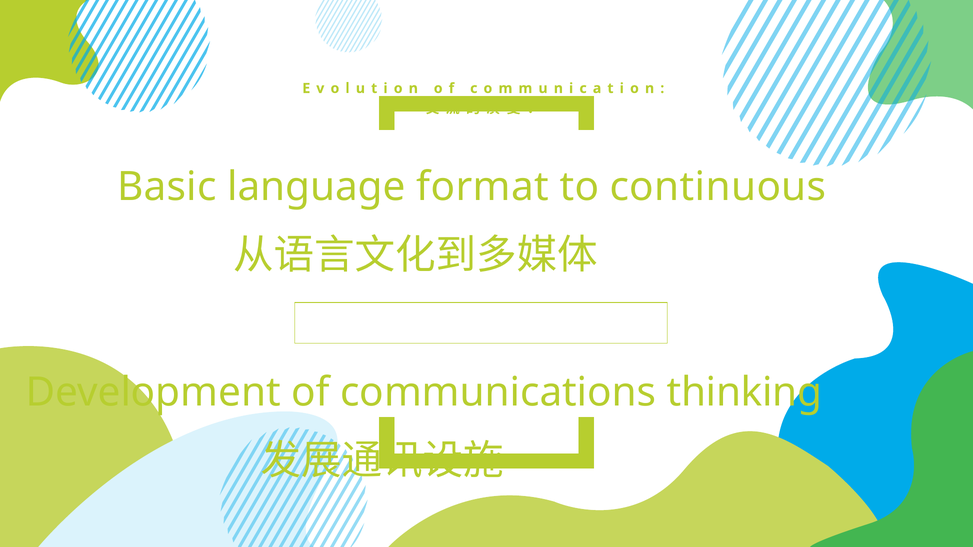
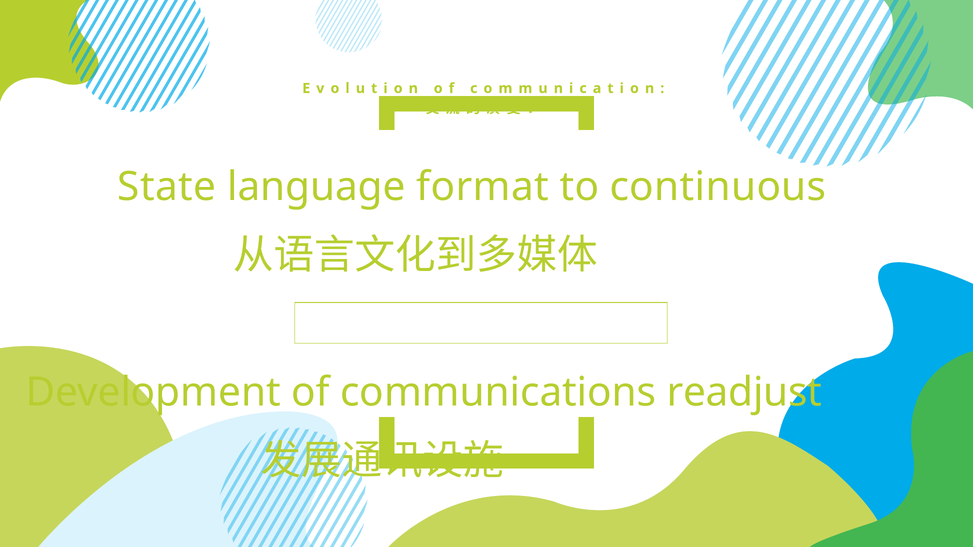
Basic: Basic -> State (167, 187)
thinking: thinking -> readjust (744, 392)
